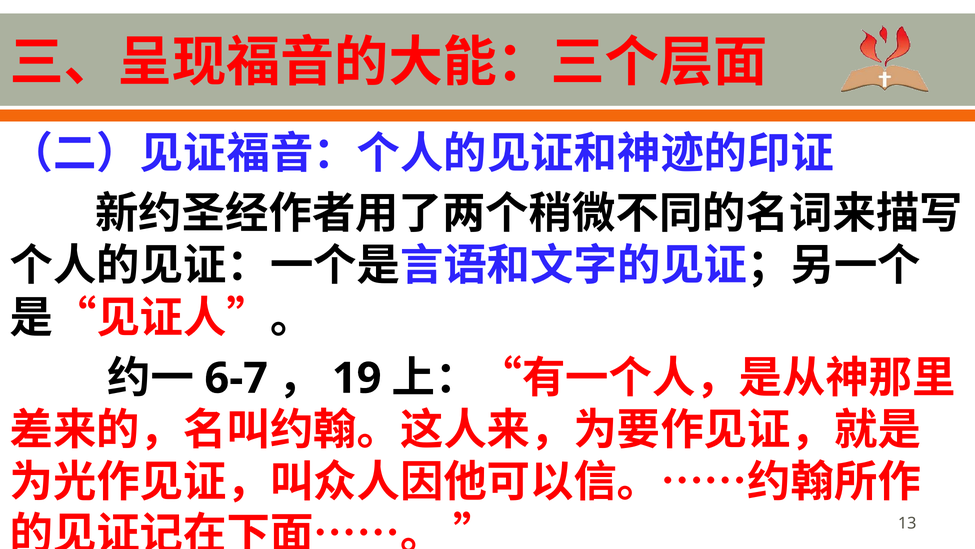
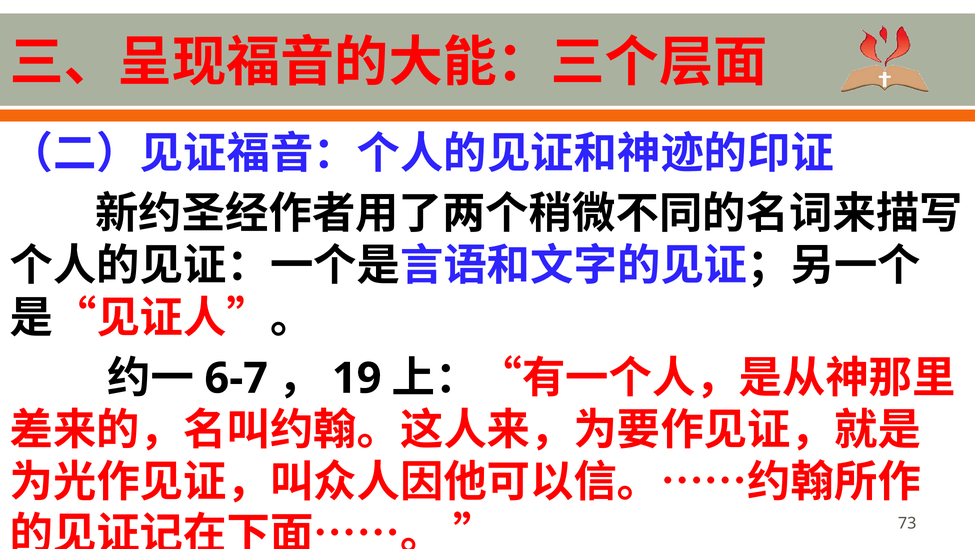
13: 13 -> 73 (907, 523)
